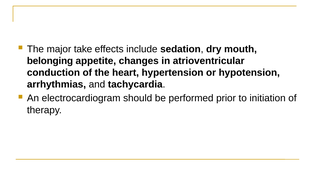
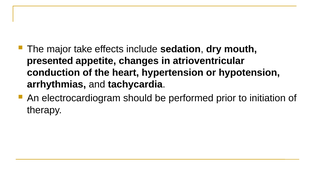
belonging: belonging -> presented (50, 61)
